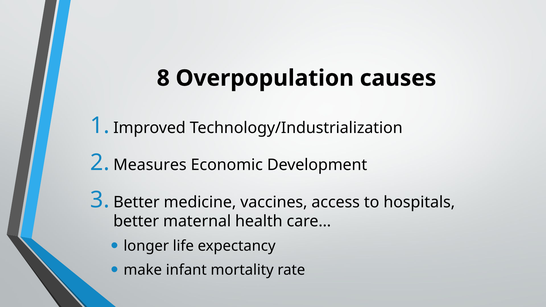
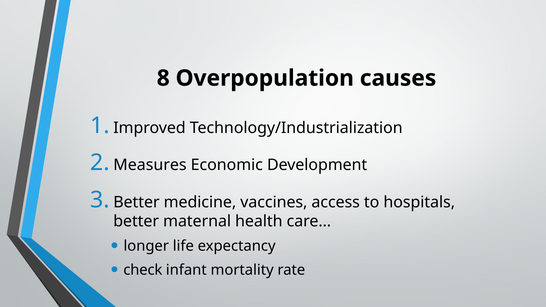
make: make -> check (143, 270)
